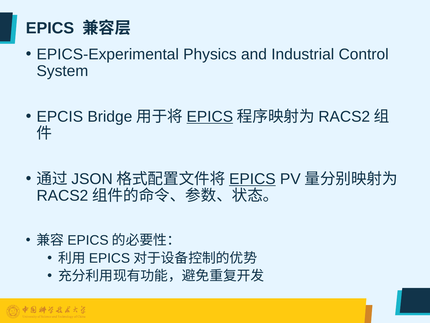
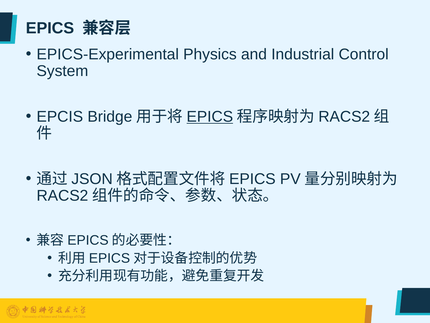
EPICS underline: present -> none (252, 179)
